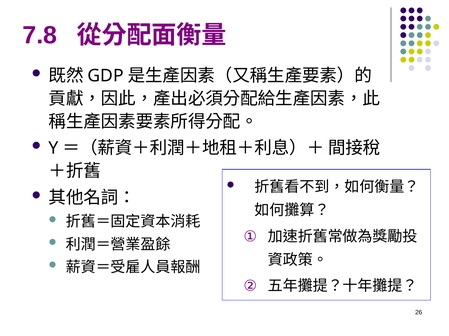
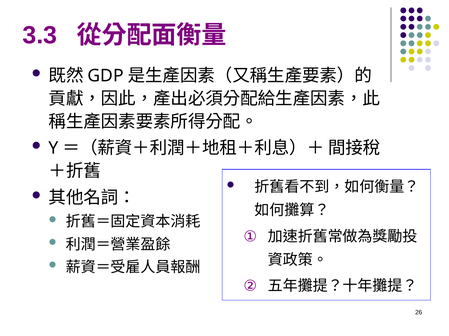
7.8: 7.8 -> 3.3 (40, 35)
